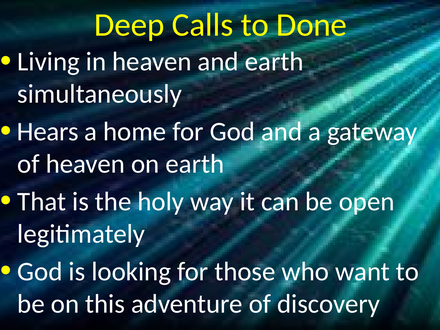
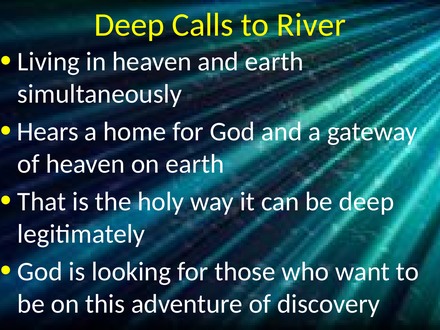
Done: Done -> River (311, 25)
be open: open -> deep (367, 202)
